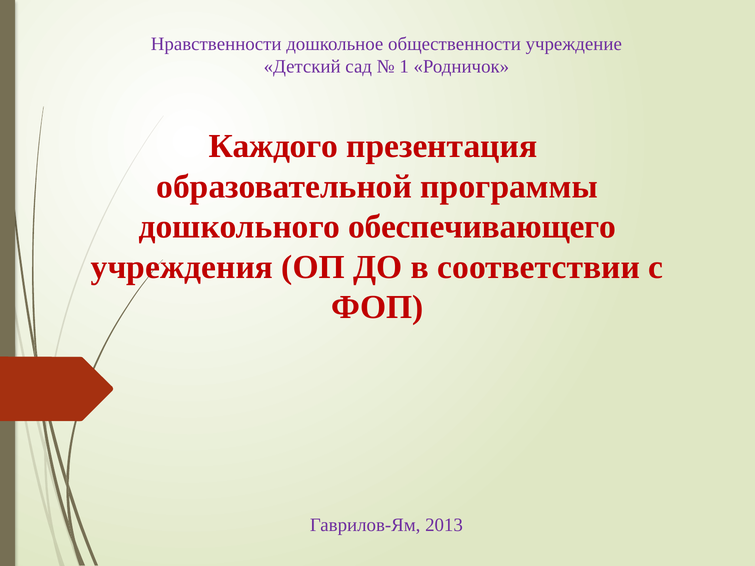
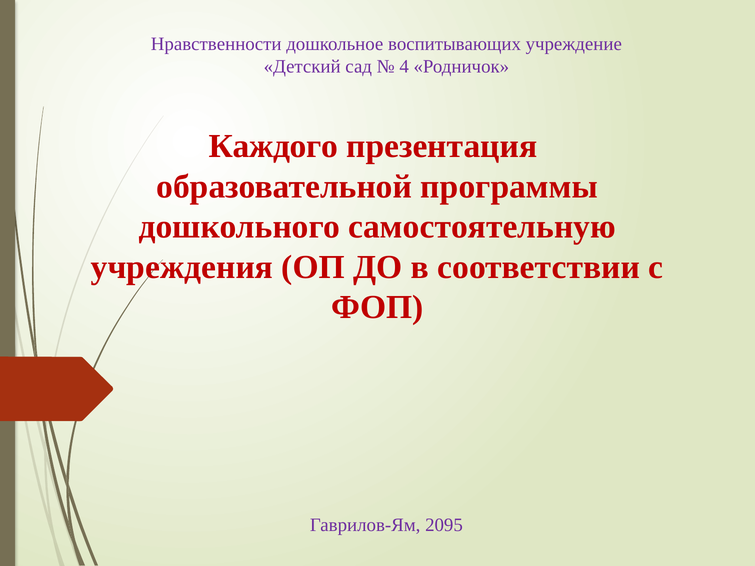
общественности: общественности -> воспитывающих (454, 44)
1: 1 -> 4 (404, 67)
обеспечивающего: обеспечивающего -> самостоятельную (482, 227)
2013: 2013 -> 2095 (444, 525)
